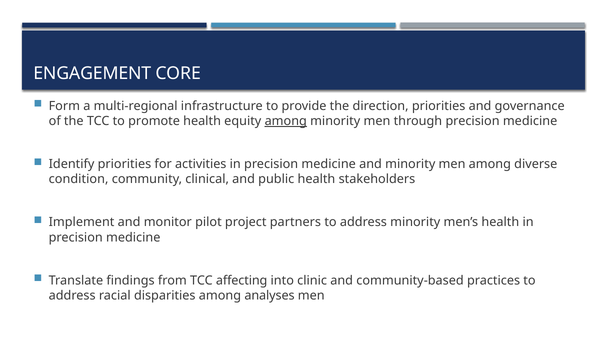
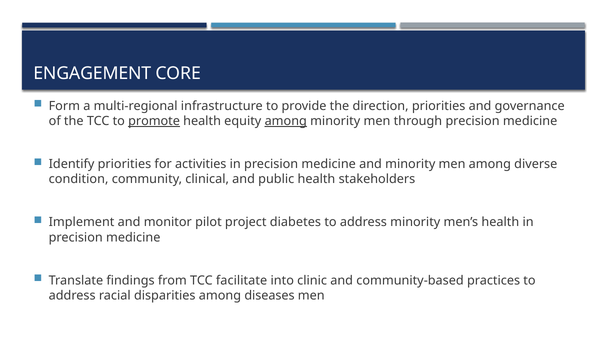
promote underline: none -> present (154, 121)
partners: partners -> diabetes (295, 223)
affecting: affecting -> facilitate (242, 281)
analyses: analyses -> diseases (269, 296)
